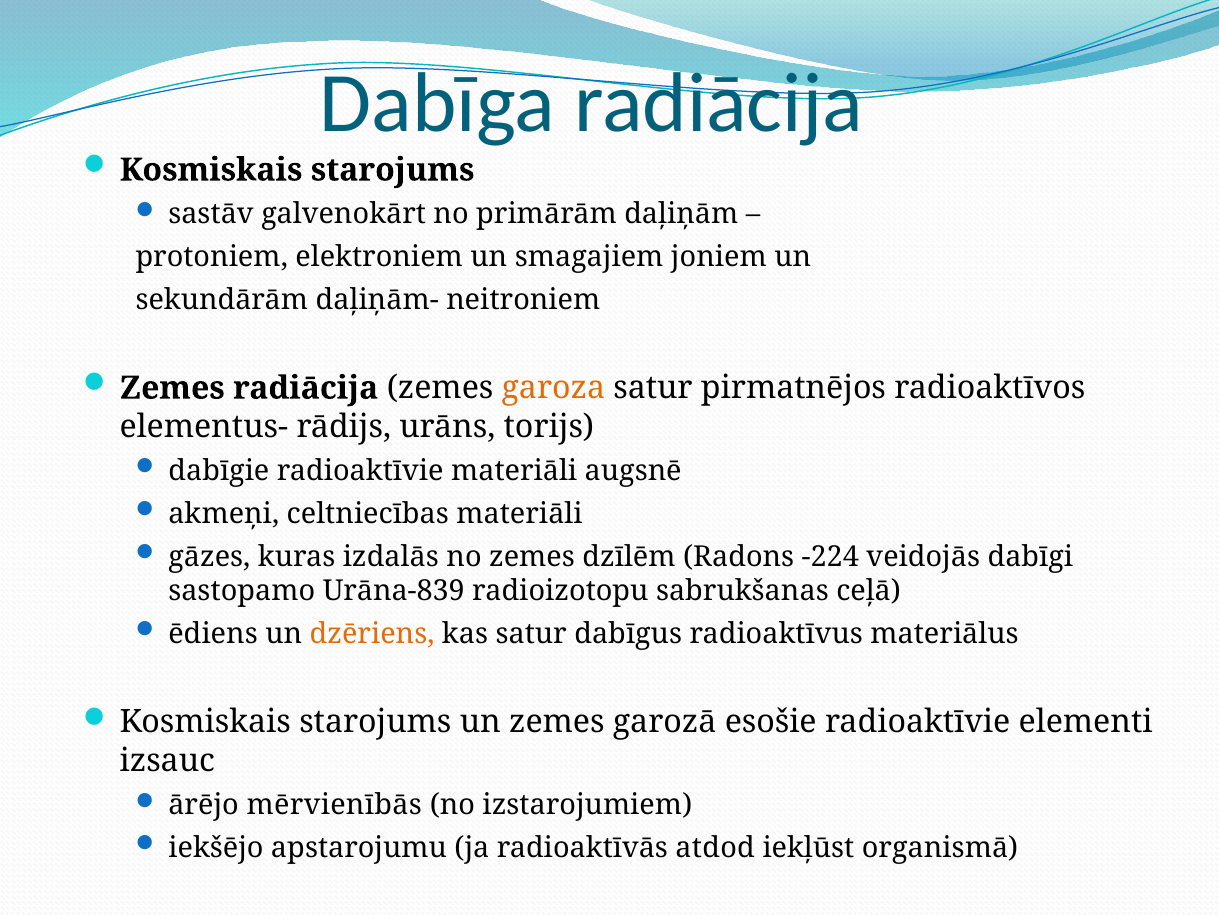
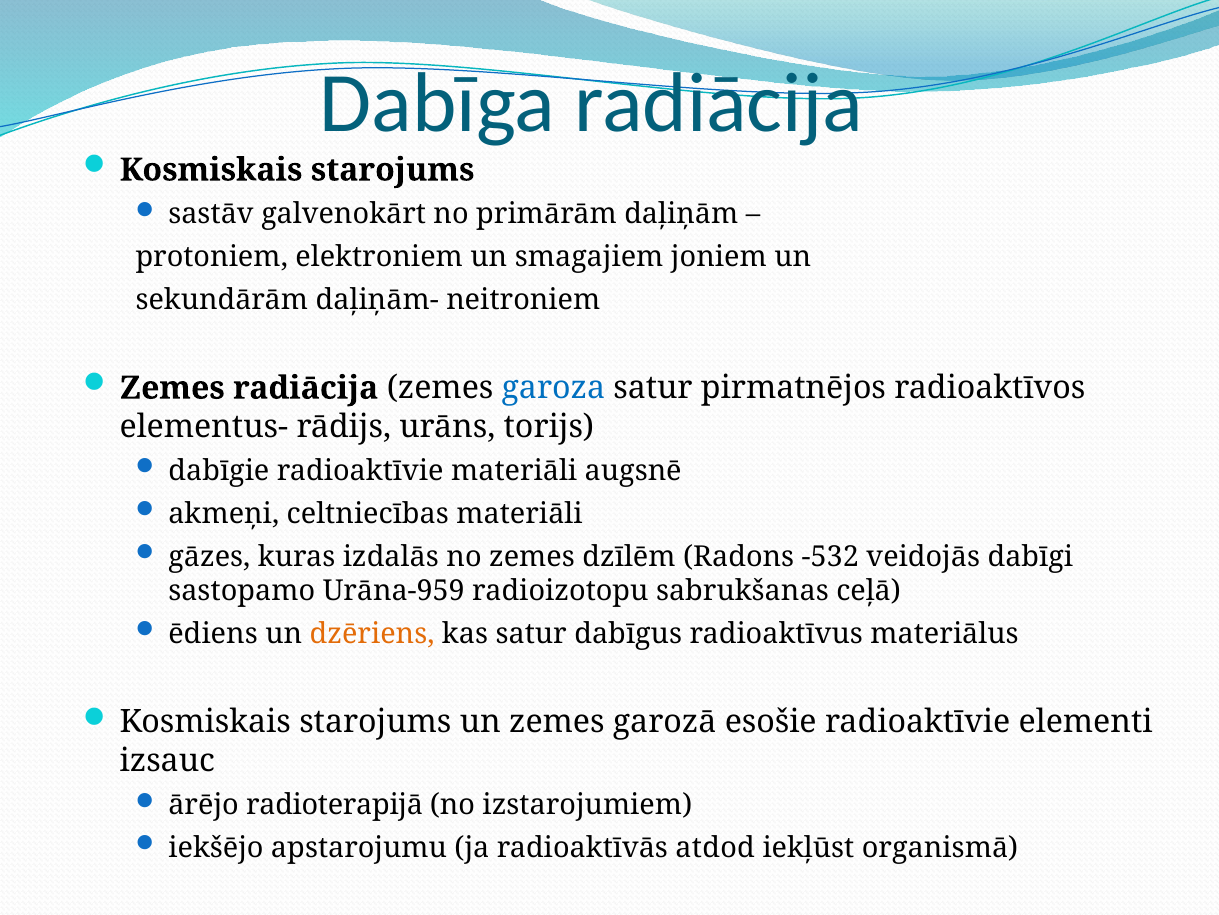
garoza colour: orange -> blue (553, 388)
-224: -224 -> -532 (830, 556)
Urāna-839: Urāna-839 -> Urāna-959 (394, 591)
mērvienībās: mērvienībās -> radioterapijā (335, 805)
